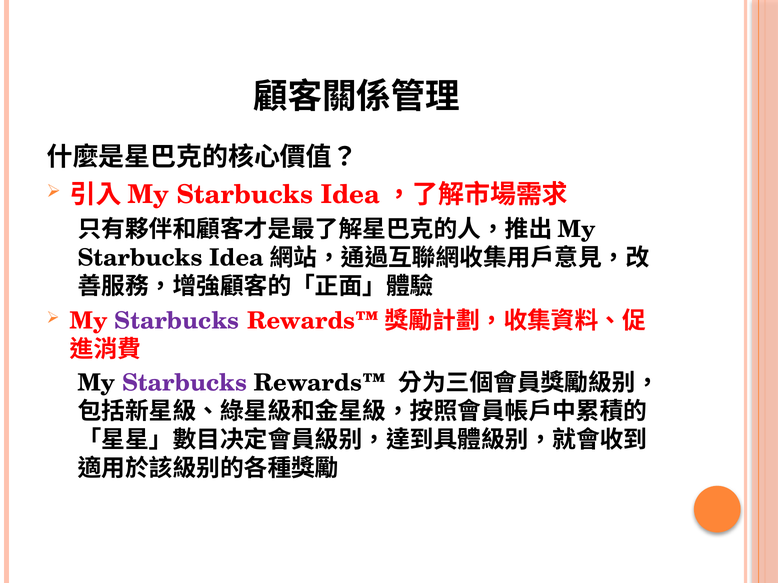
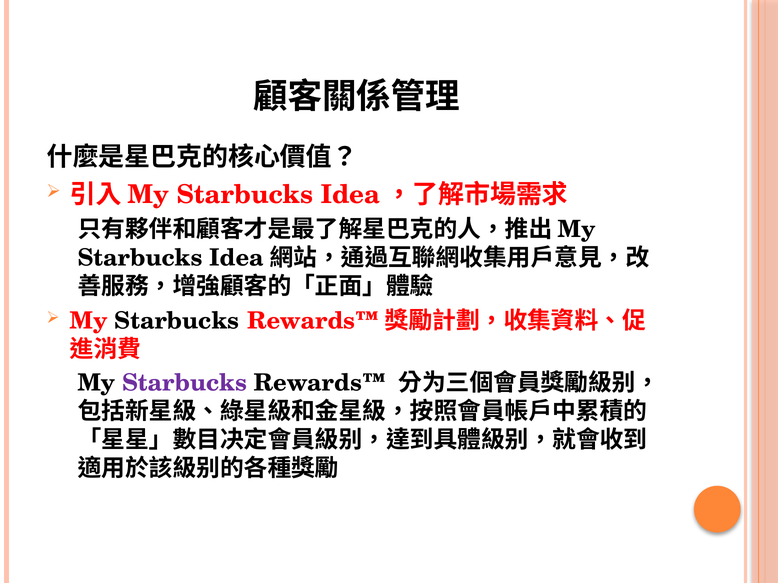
Starbucks colour: purple -> black (177, 321)
